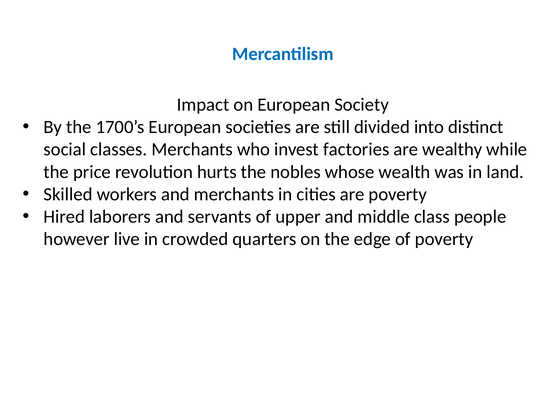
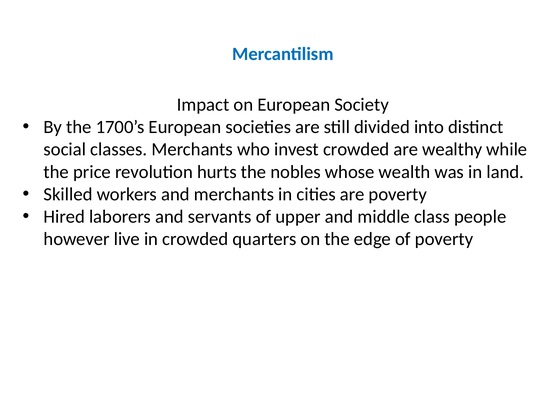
invest factories: factories -> crowded (356, 149)
